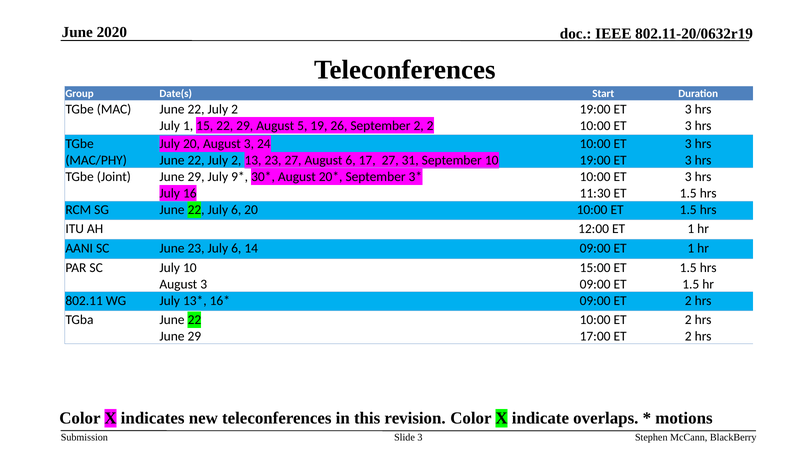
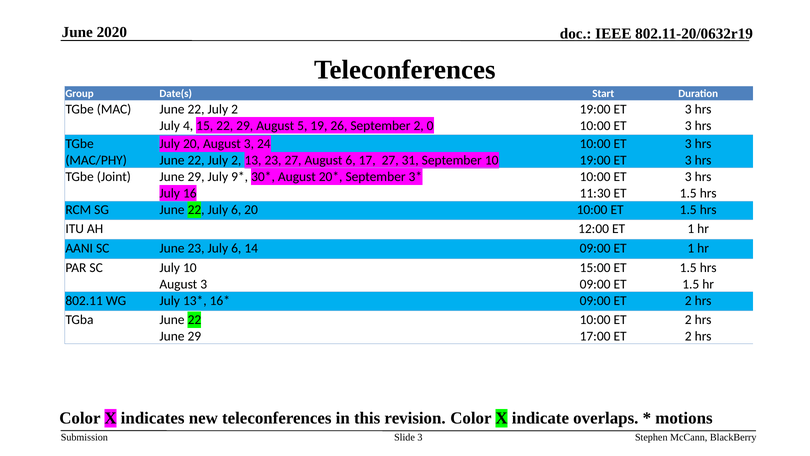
July 1: 1 -> 4 (188, 125)
2 2: 2 -> 0 (430, 125)
